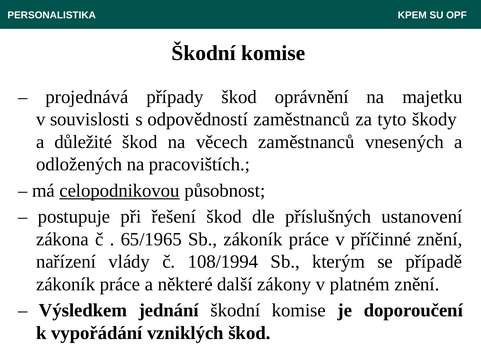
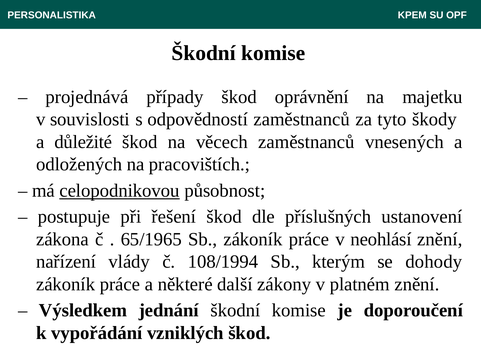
příčinné: příčinné -> neohlásí (381, 239)
případě: případě -> dohody (434, 262)
